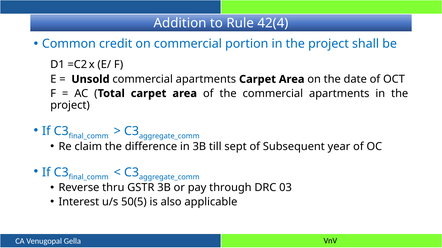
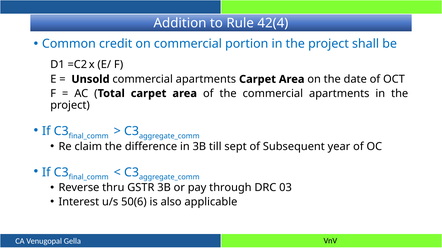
50(5: 50(5 -> 50(6 (134, 202)
